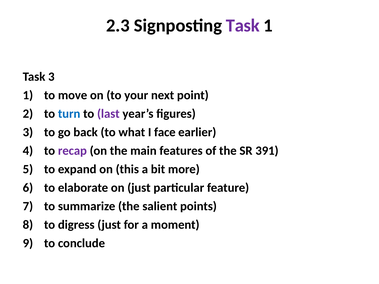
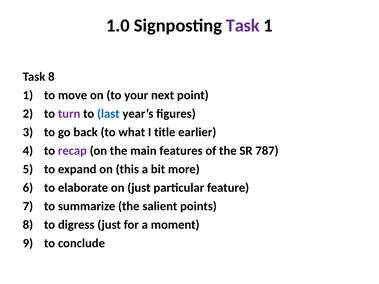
2.3: 2.3 -> 1.0 (118, 26)
Task 3: 3 -> 8 (51, 77)
turn colour: blue -> purple (69, 114)
last colour: purple -> blue (108, 114)
face: face -> title (165, 132)
391: 391 -> 787 (267, 151)
